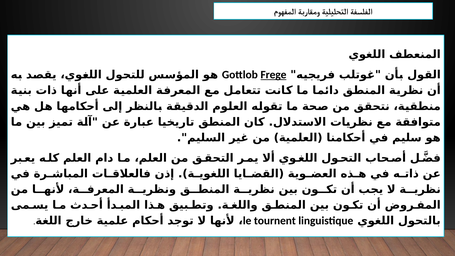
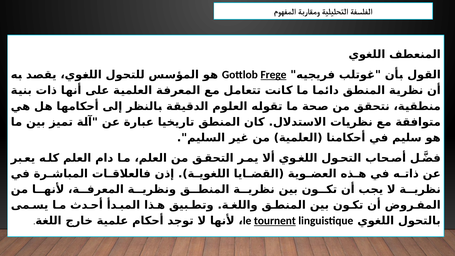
tournent underline: none -> present (275, 221)
